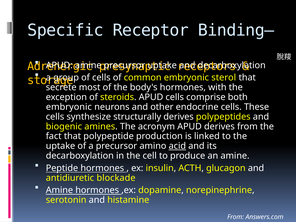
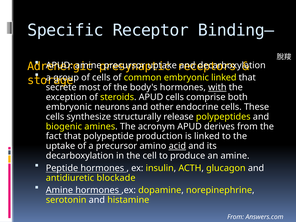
embryonic sterol: sterol -> linked (224, 78)
with underline: none -> present (217, 87)
structurally derives: derives -> release (179, 117)
